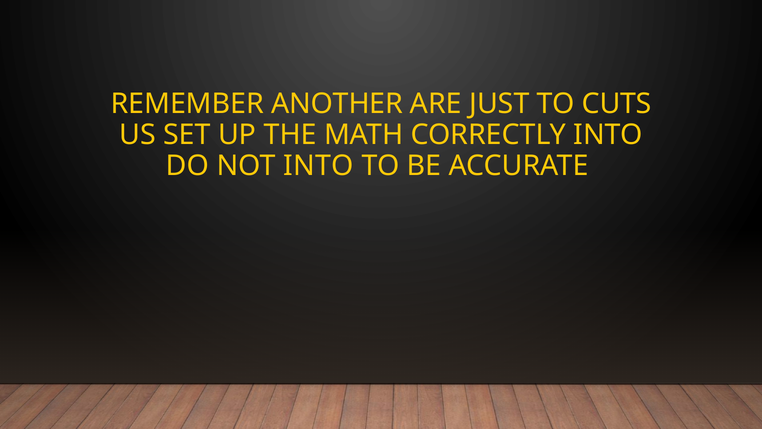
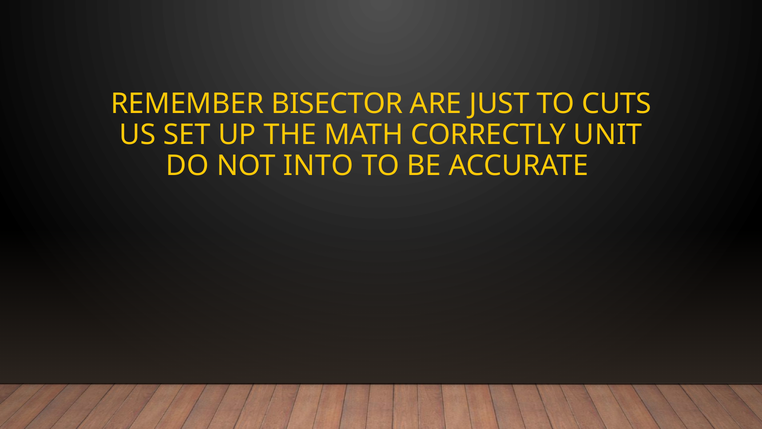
ANOTHER: ANOTHER -> BISECTOR (337, 104)
CORRECTLY INTO: INTO -> UNIT (608, 135)
